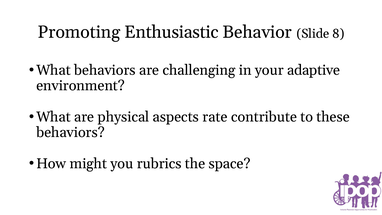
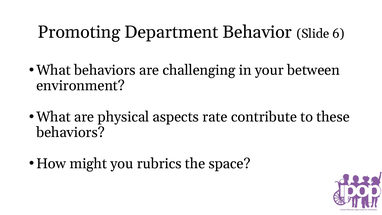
Enthusiastic: Enthusiastic -> Department (171, 32)
8: 8 -> 6 (338, 34)
adaptive: adaptive -> between (313, 70)
